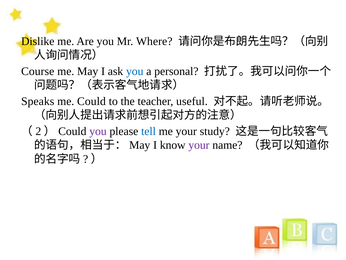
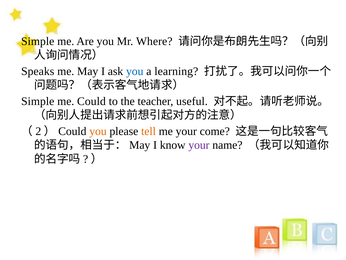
Dislike: Dislike -> Simple (38, 41)
Course: Course -> Speaks (38, 71)
personal: personal -> learning (176, 71)
Speaks: Speaks -> Simple (38, 101)
you colour: purple -> orange (98, 131)
tell colour: blue -> orange (149, 131)
study: study -> come (215, 131)
